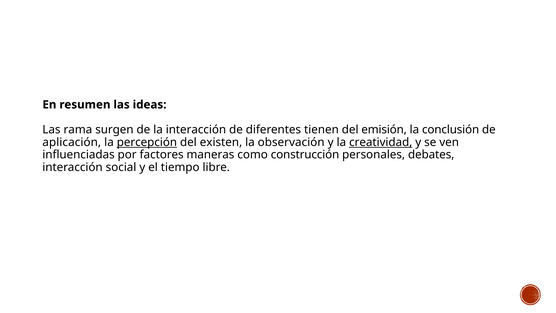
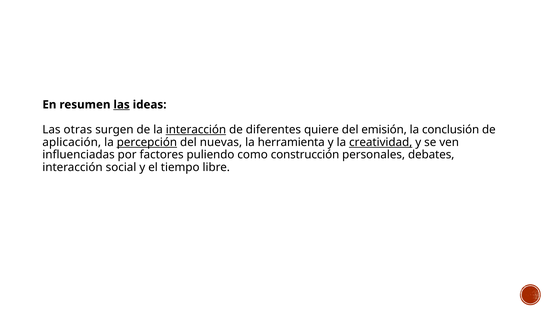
las underline: none -> present (122, 105)
rama: rama -> otras (78, 130)
interacción underline: none -> present (196, 130)
tienen: tienen -> quiere (321, 130)
existen: existen -> nuevas (221, 142)
observación: observación -> herramienta (291, 142)
maneras: maneras -> puliendo (210, 155)
